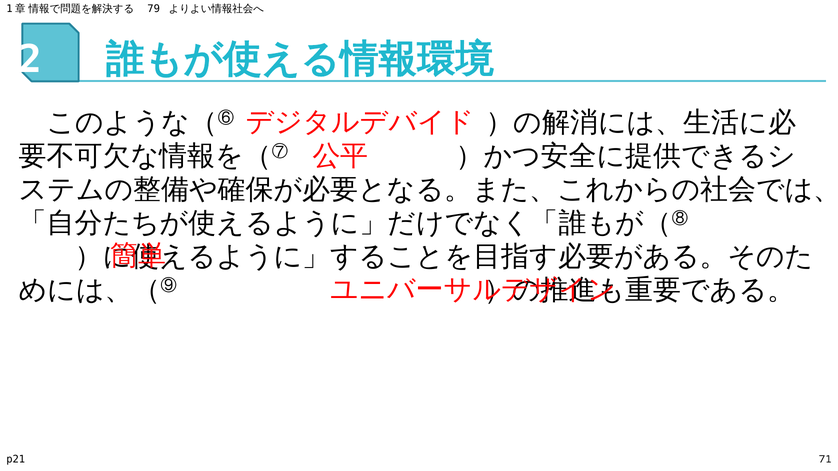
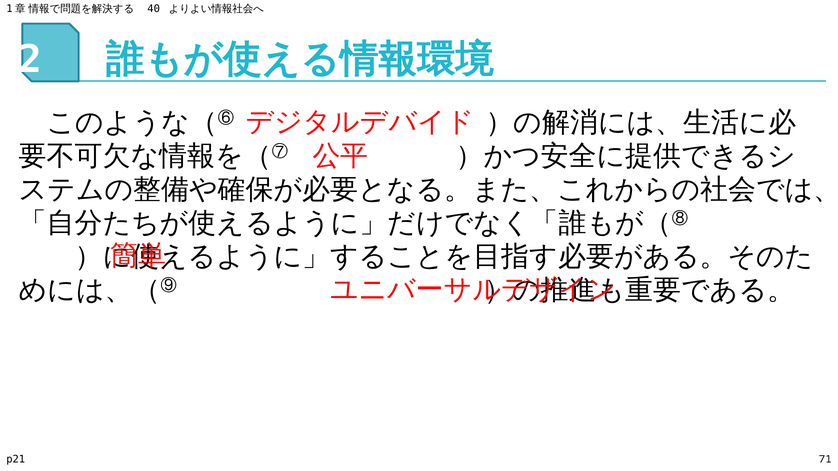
79: 79 -> 40 (154, 9)
